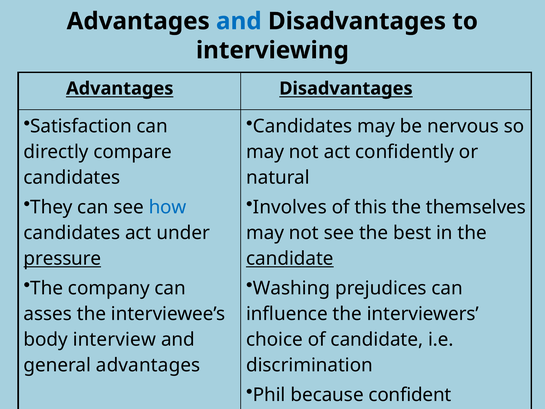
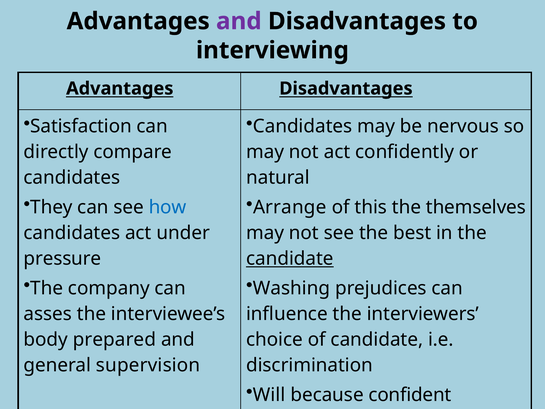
and colour: blue -> purple (239, 21)
Involves: Involves -> Arrange (290, 207)
pressure underline: present -> none (62, 259)
body interview: interview -> prepared (114, 339)
general advantages: advantages -> supervision (148, 365)
Phil: Phil -> Will (269, 395)
